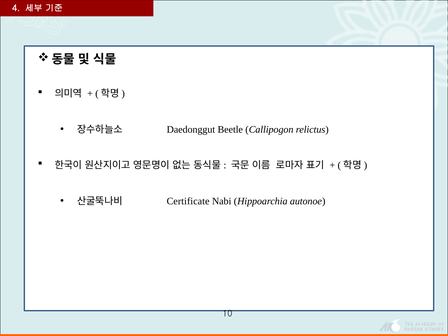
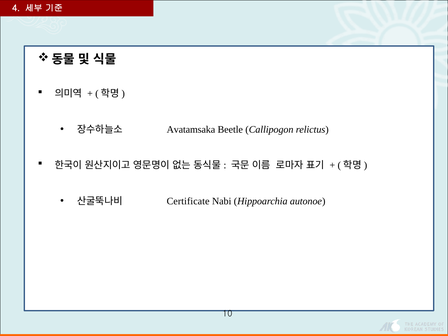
Daedonggut: Daedonggut -> Avatamsaka (191, 130)
